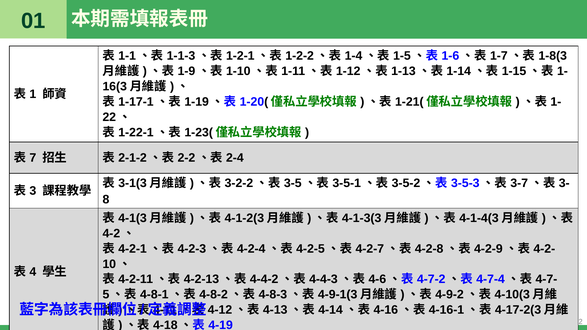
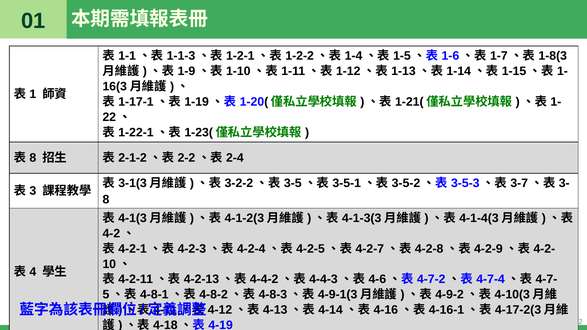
7: 7 -> 8 (33, 158)
